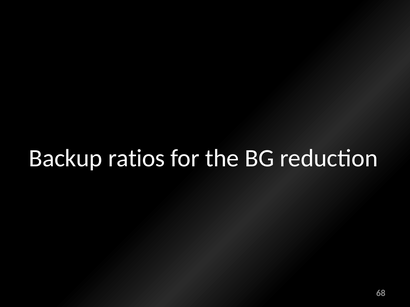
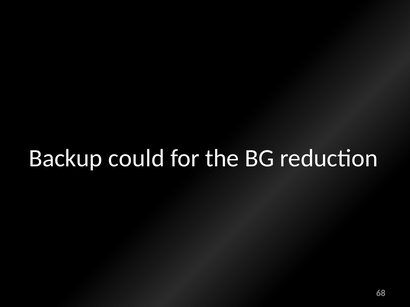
ratios: ratios -> could (136, 159)
